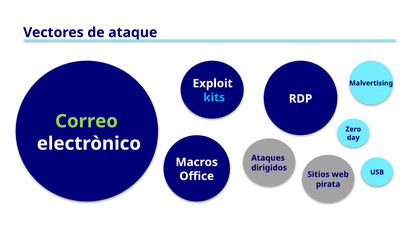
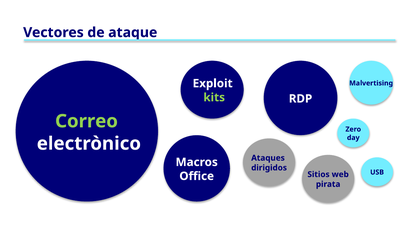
kits colour: light blue -> light green (214, 98)
